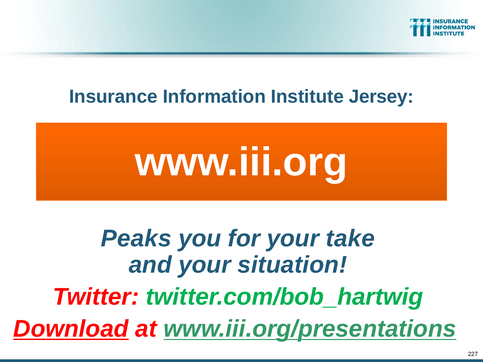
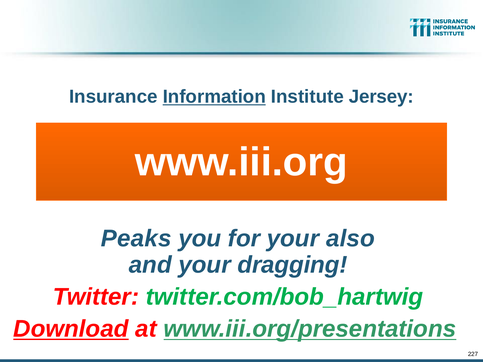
Information underline: none -> present (214, 97)
take: take -> also (351, 239)
situation: situation -> dragging (292, 265)
